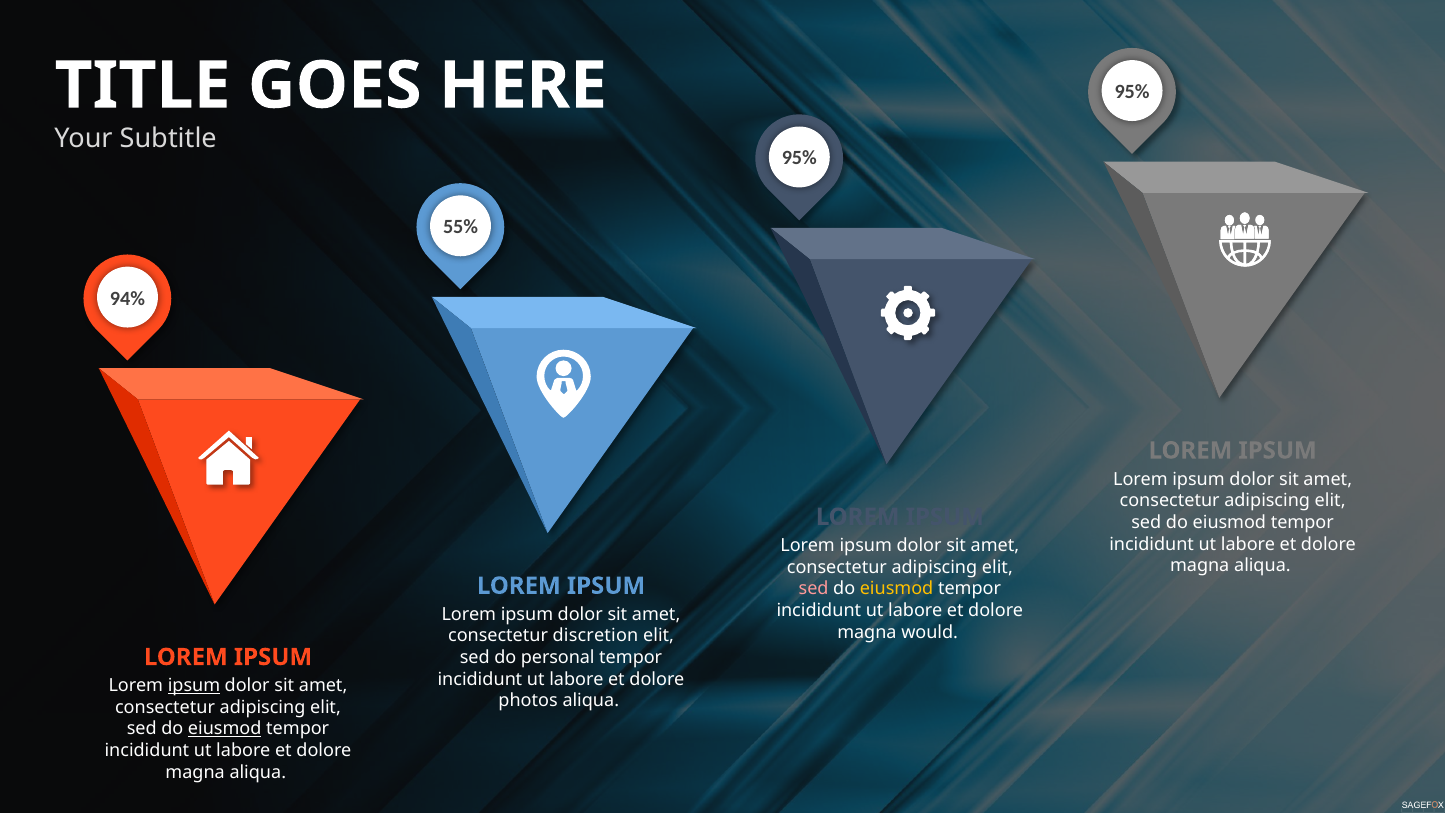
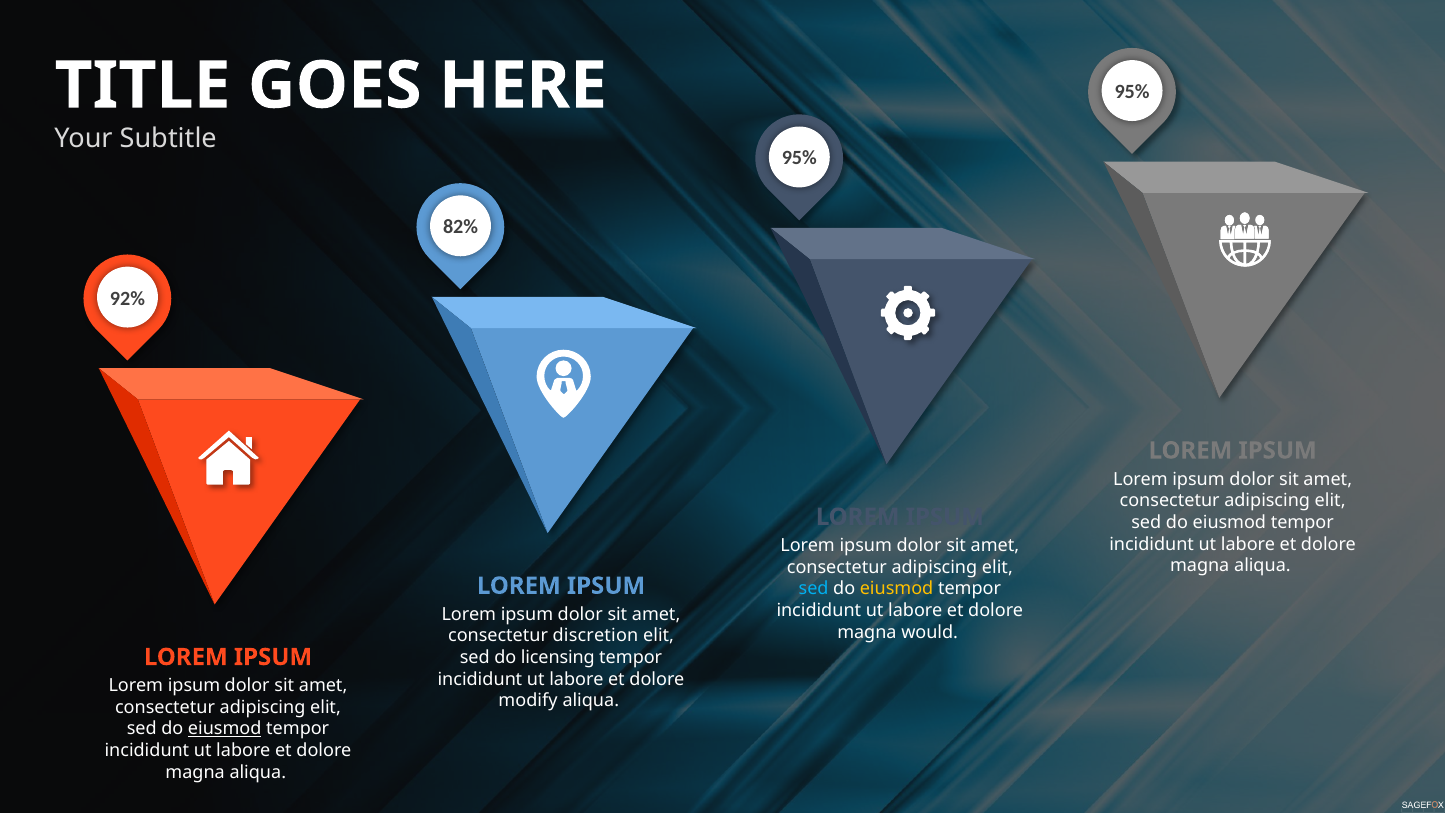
55%: 55% -> 82% (461, 227)
94%: 94% -> 92% (127, 298)
sed colour: pink -> light blue (814, 589)
personal: personal -> licensing (558, 658)
ipsum underline: present -> none (194, 685)
photos: photos -> modify (528, 701)
